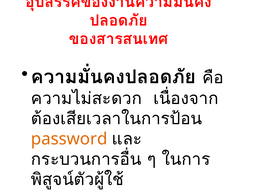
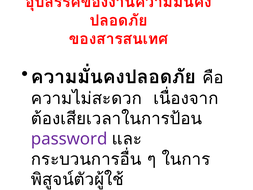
password colour: orange -> purple (69, 139)
